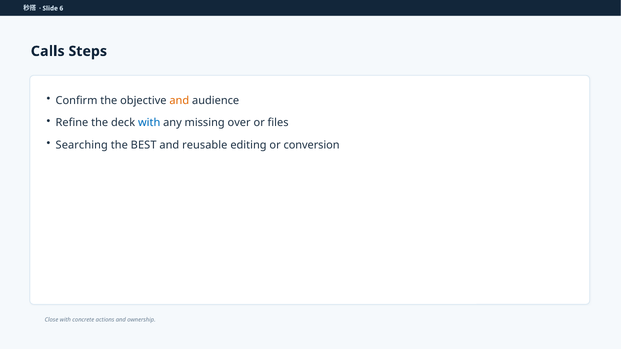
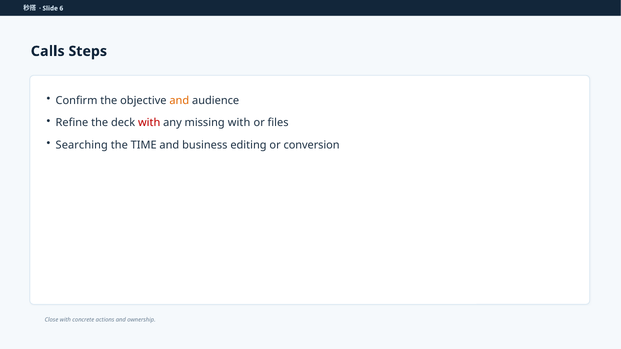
with colour: blue -> red (149, 123)
missing over: over -> with (239, 123)
BEST: BEST -> TIME (144, 145)
reusable: reusable -> business (205, 145)
